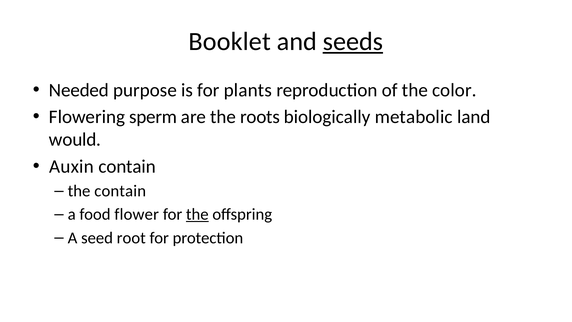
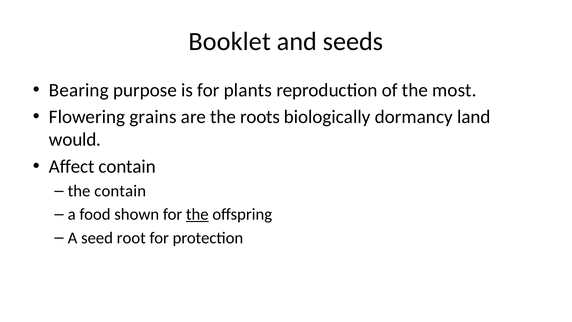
seeds underline: present -> none (353, 42)
Needed: Needed -> Bearing (79, 90)
color: color -> most (454, 90)
sperm: sperm -> grains (153, 117)
metabolic: metabolic -> dormancy (414, 117)
Auxin: Auxin -> Affect (72, 166)
flower: flower -> shown (137, 214)
